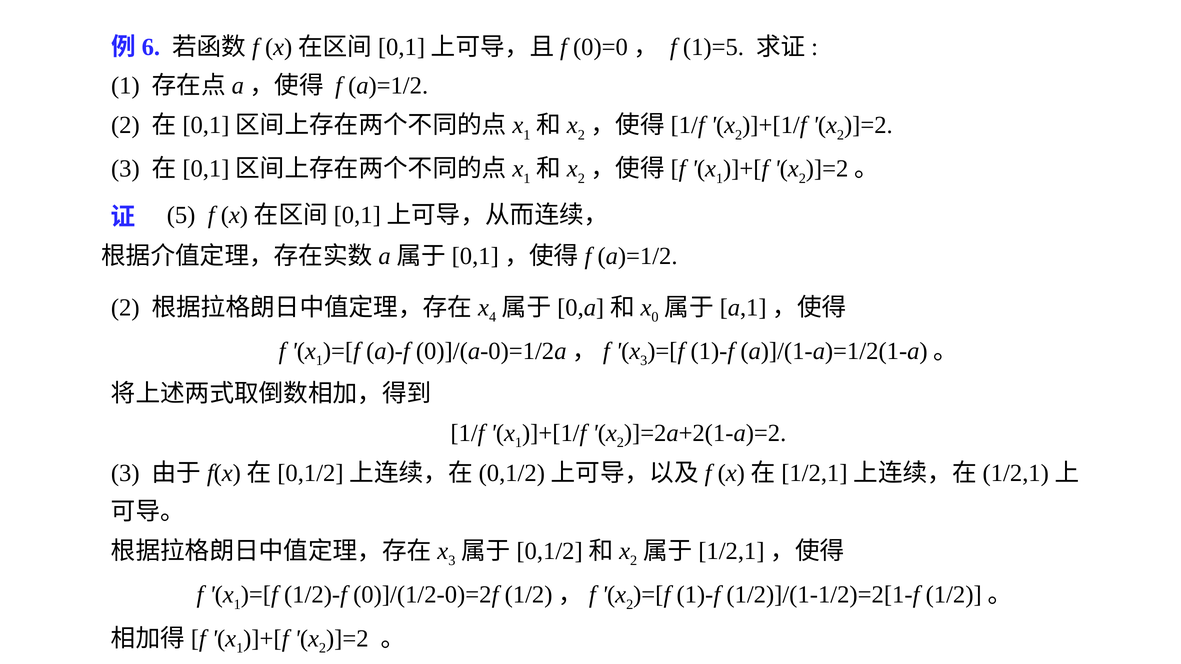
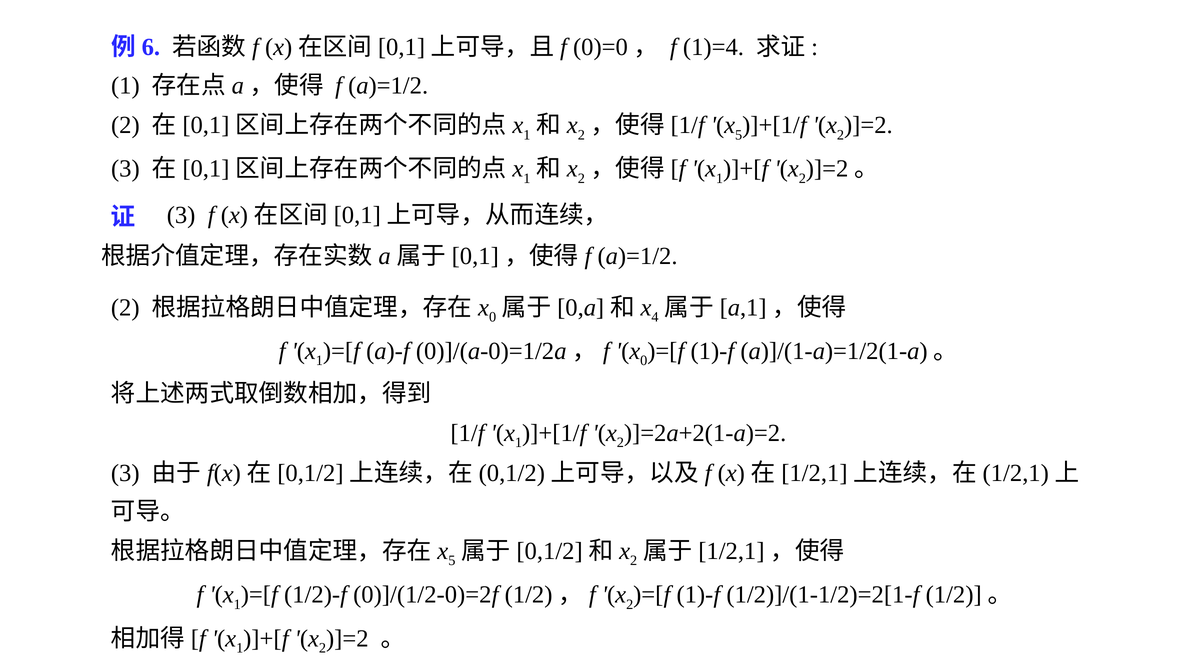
1)=5: 1)=5 -> 1)=4 (713, 47)
2: 2 -> 5 (739, 135)
5: 5 -> 3 (181, 215)
4: 4 -> 0 (493, 317)
0: 0 -> 4 (655, 317)
3: 3 -> 0 (644, 361)
3: 3 -> 5 (452, 561)
